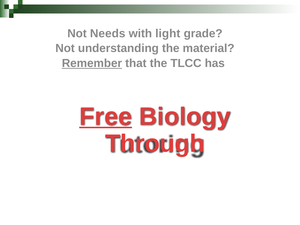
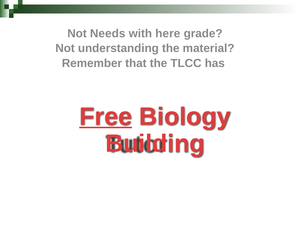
light: light -> here (168, 33)
Remember underline: present -> none (92, 63)
Through: Through -> Building (155, 144)
